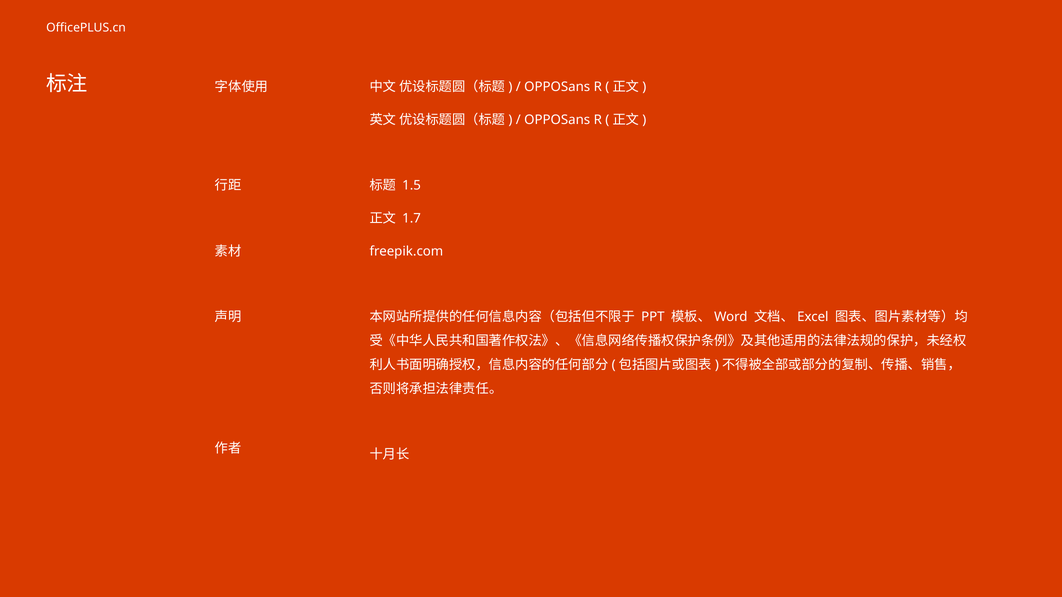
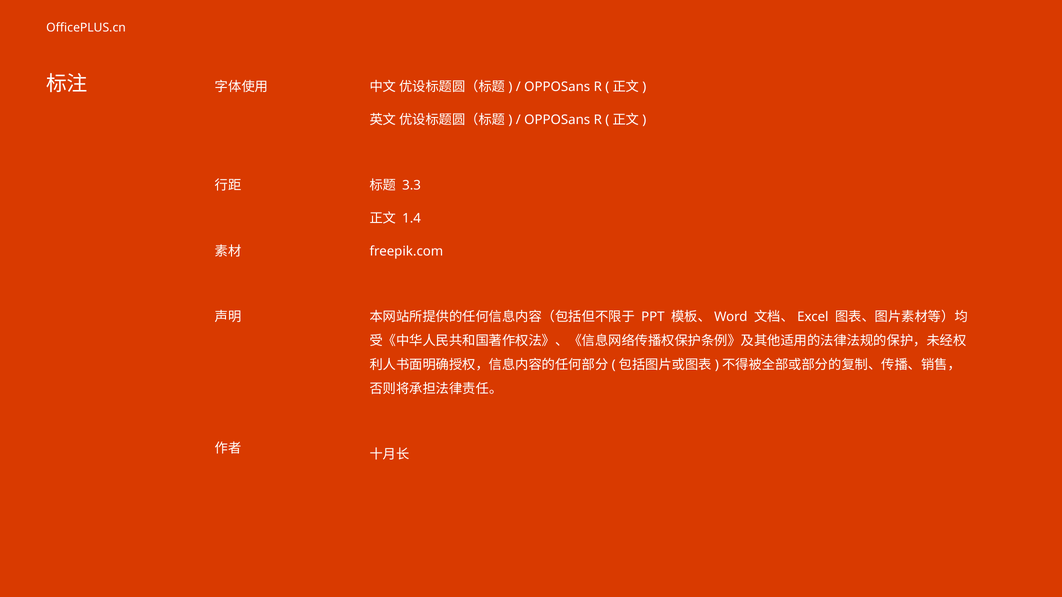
1.5: 1.5 -> 3.3 (412, 186)
1.7: 1.7 -> 1.4 (412, 219)
